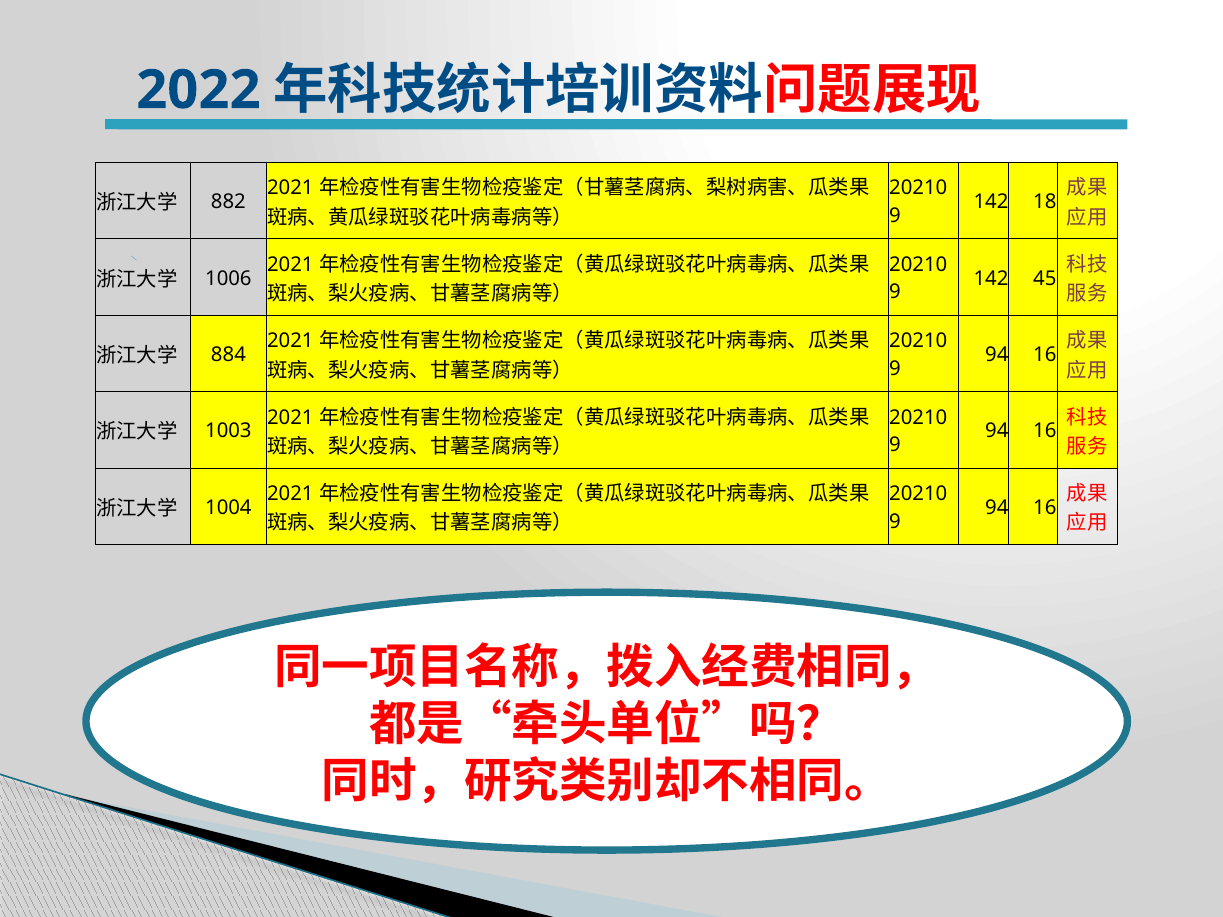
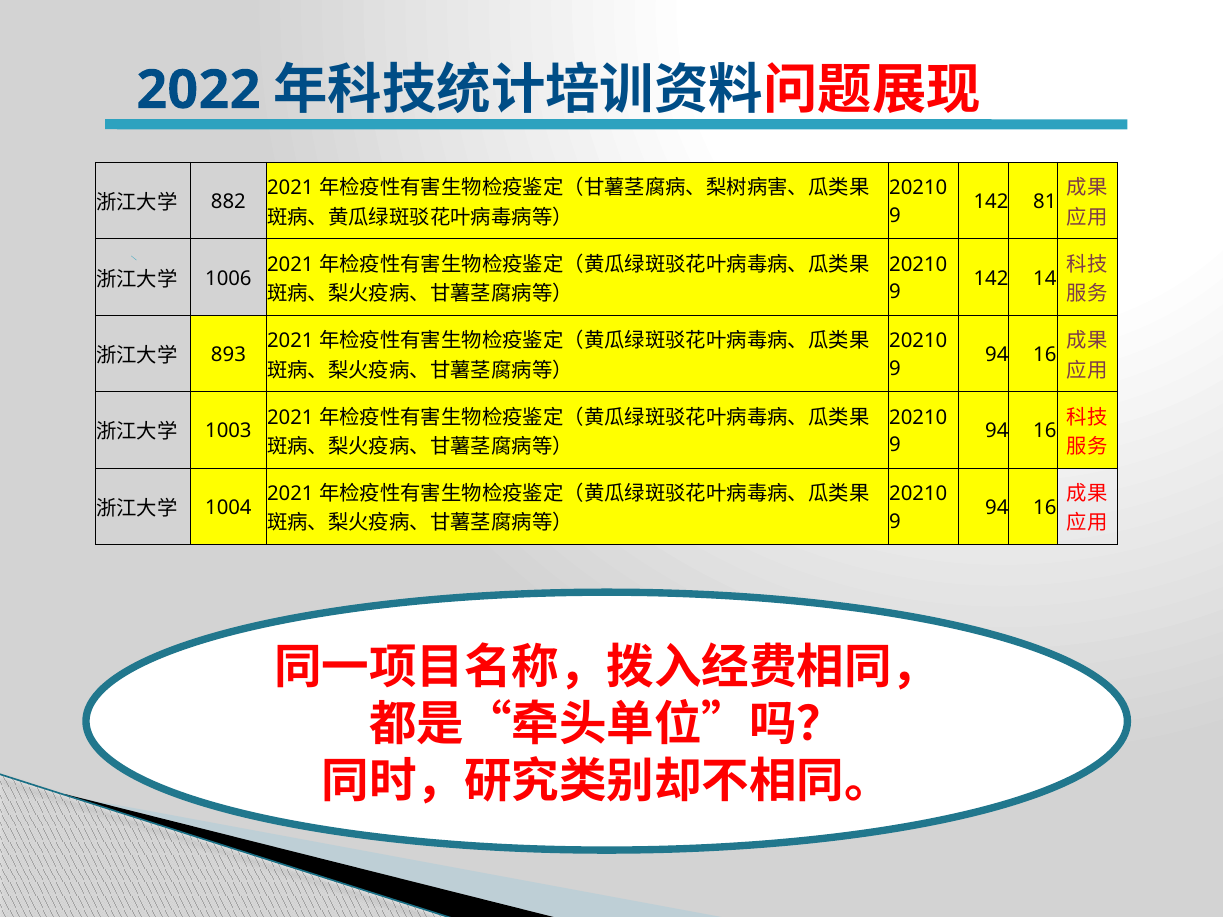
18: 18 -> 81 (1045, 202)
45: 45 -> 14 (1045, 278)
884: 884 -> 893 (228, 355)
